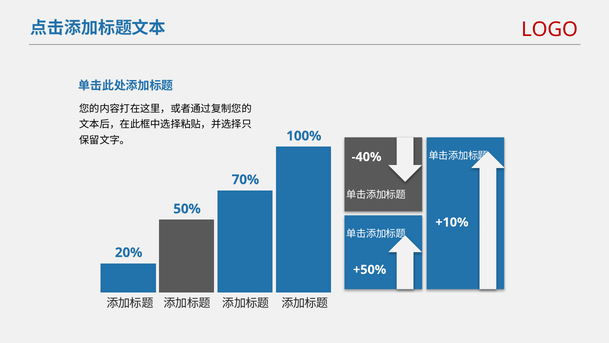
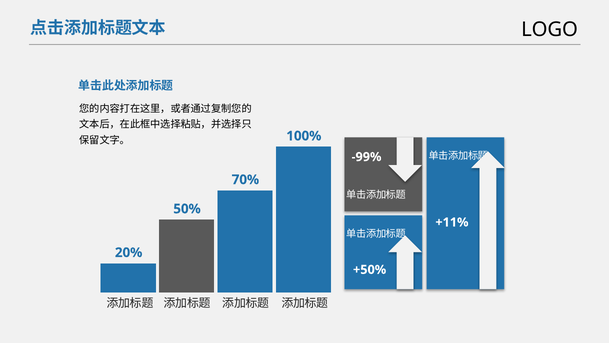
LOGO colour: red -> black (550, 30)
-40%: -40% -> -99% (366, 157)
+10%: +10% -> +11% (452, 222)
